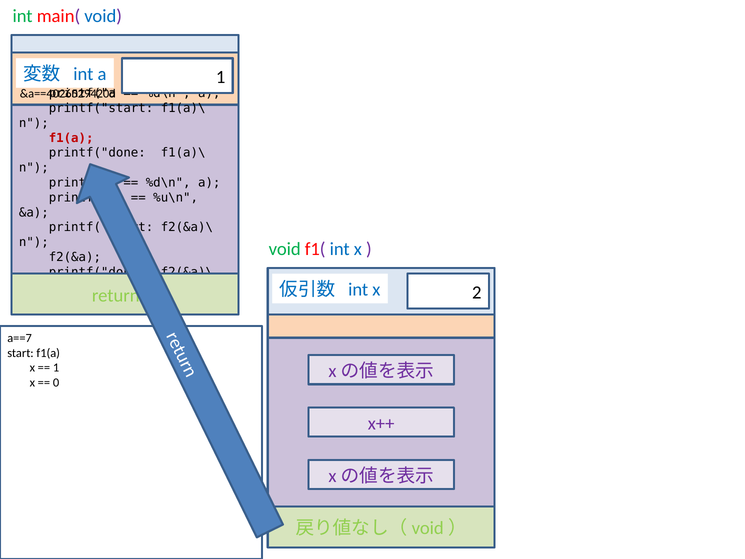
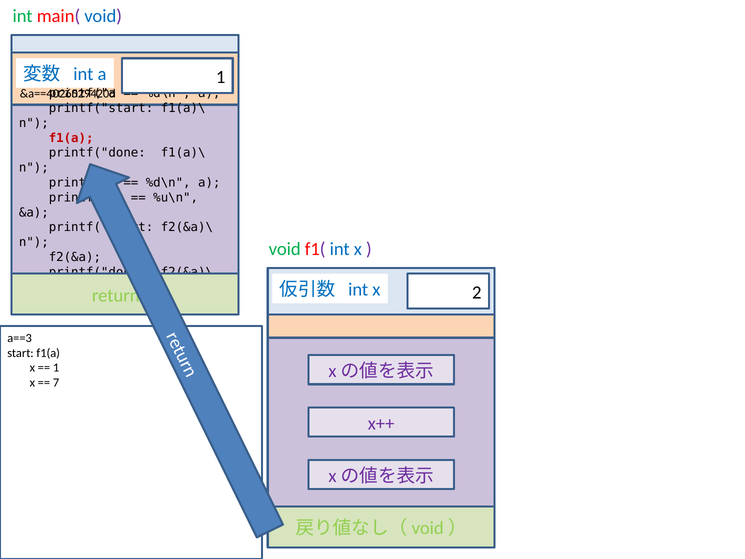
a==7: a==7 -> a==3 (20, 338)
0: 0 -> 7 (56, 383)
